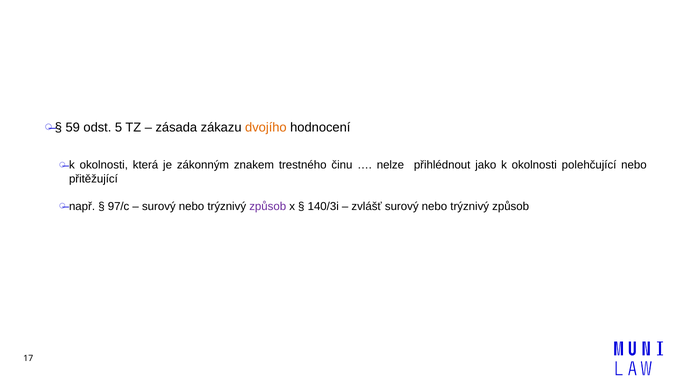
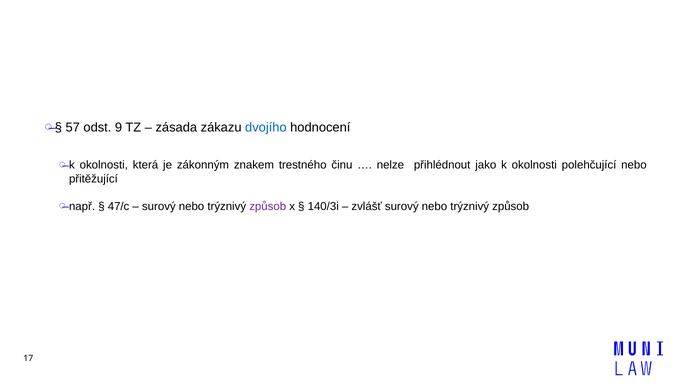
59: 59 -> 57 (73, 127)
5: 5 -> 9 (119, 127)
dvojího colour: orange -> blue (266, 127)
97/c: 97/c -> 47/c (119, 206)
